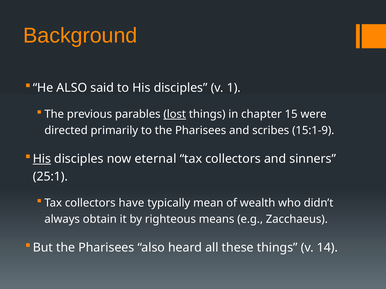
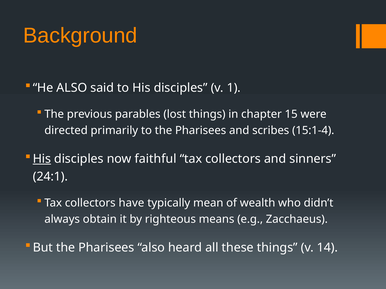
lost underline: present -> none (175, 114)
15:1-9: 15:1-9 -> 15:1-4 (313, 131)
eternal: eternal -> faithful (156, 159)
25:1: 25:1 -> 24:1 (50, 177)
